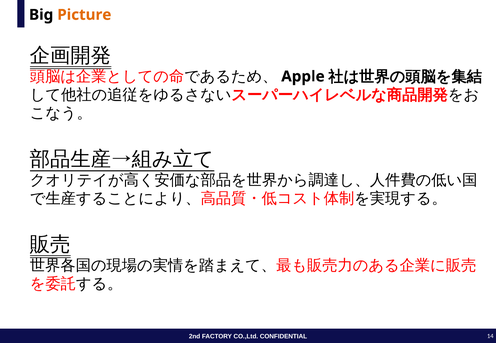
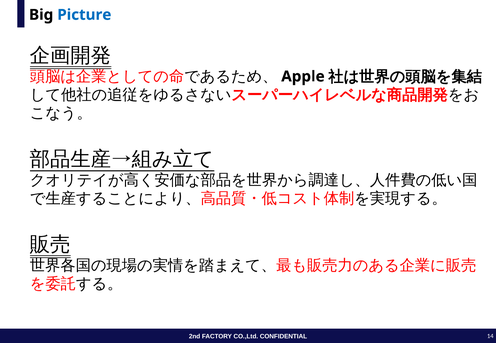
Picture colour: orange -> blue (84, 15)
